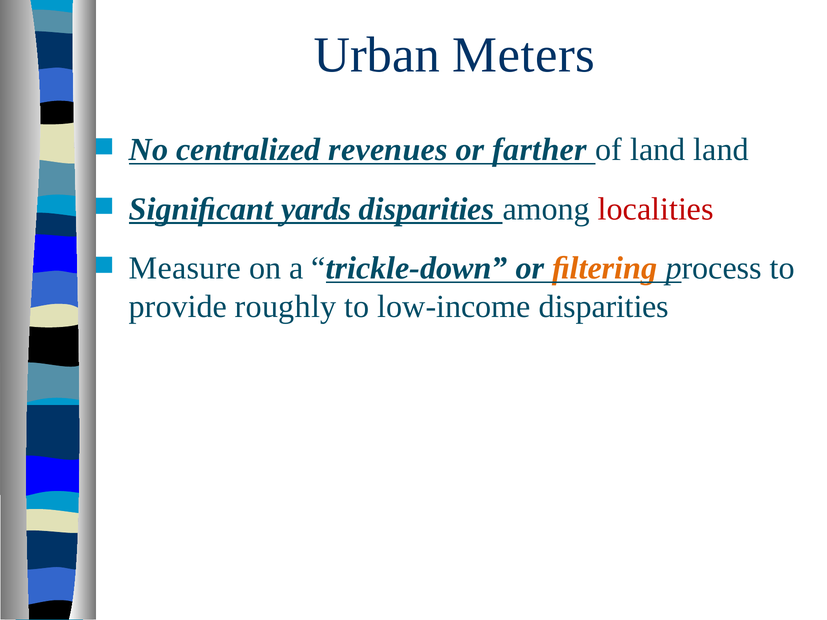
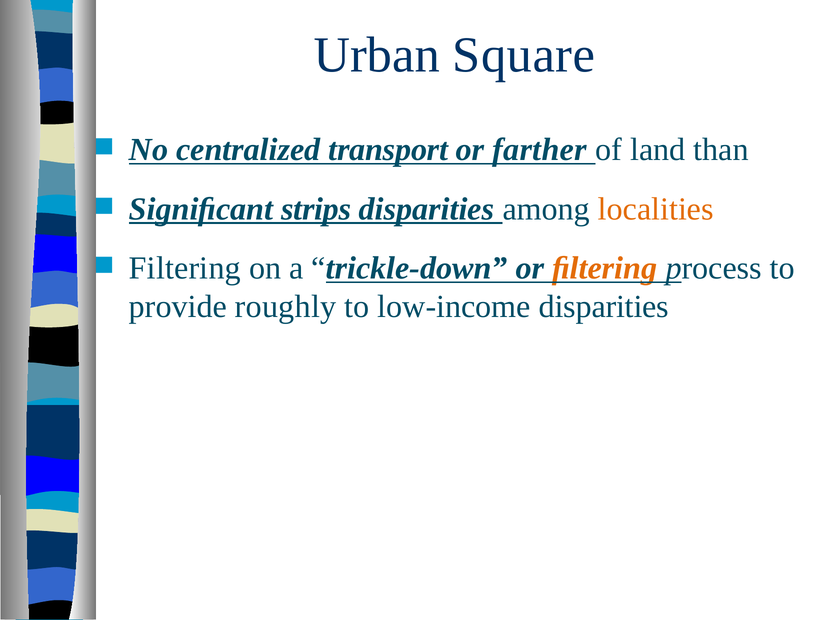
Meters: Meters -> Square (524, 55)
revenues: revenues -> transport (388, 150)
land land: land -> than (721, 150)
yards: yards -> strips (316, 209)
localities colour: red -> orange (656, 209)
Measure: Measure -> Filtering (185, 268)
